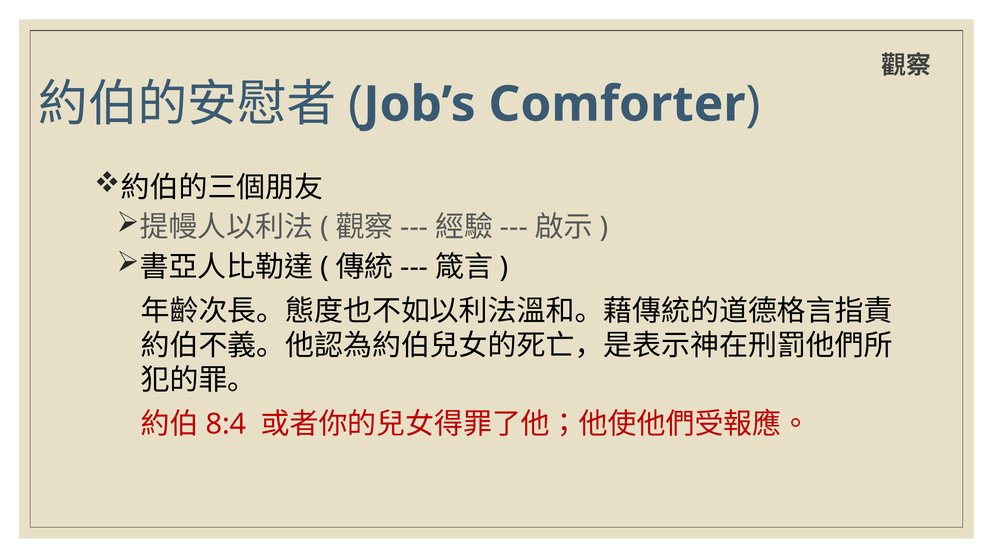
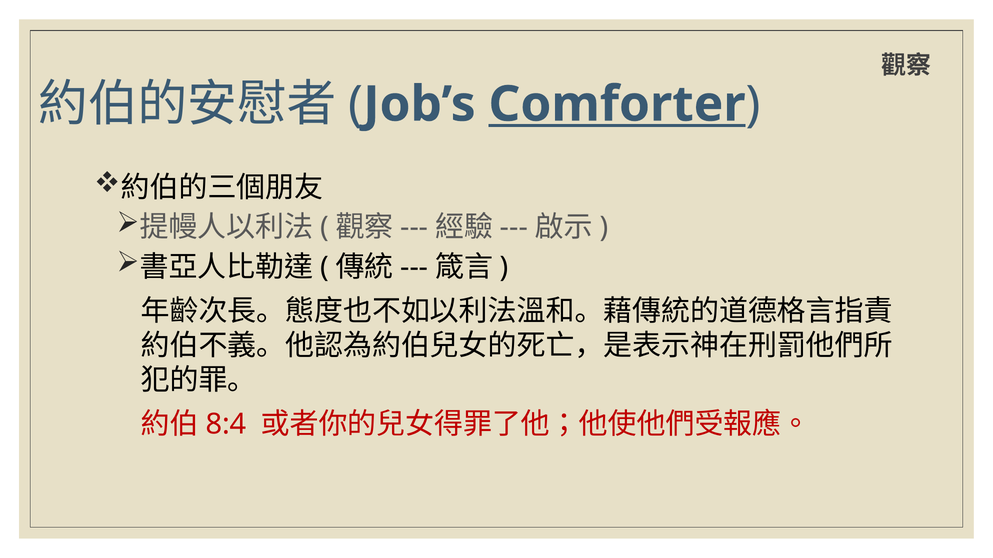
Comforter underline: none -> present (617, 104)
